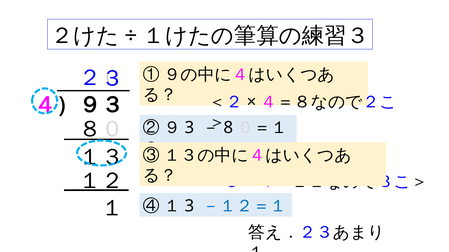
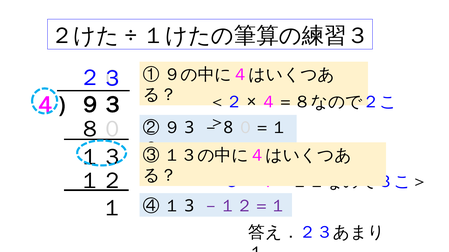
－１２＝１ colour: blue -> purple (245, 207)
